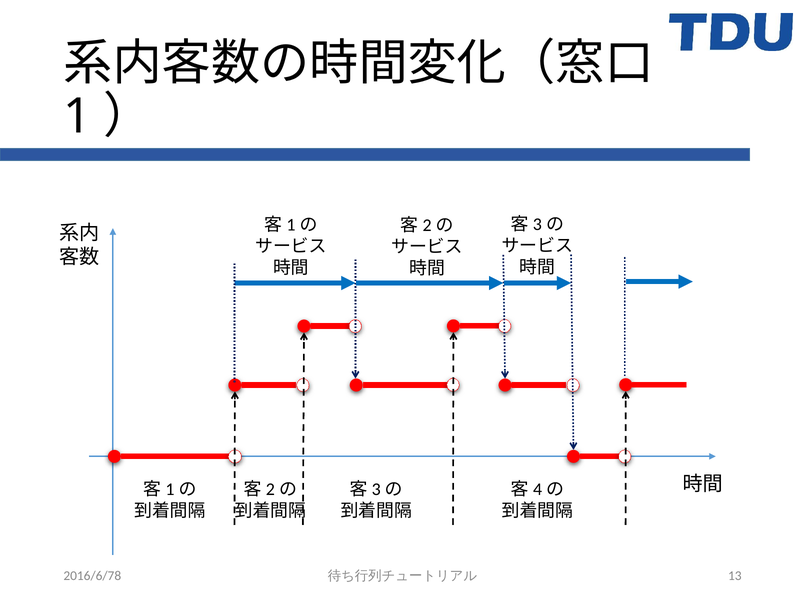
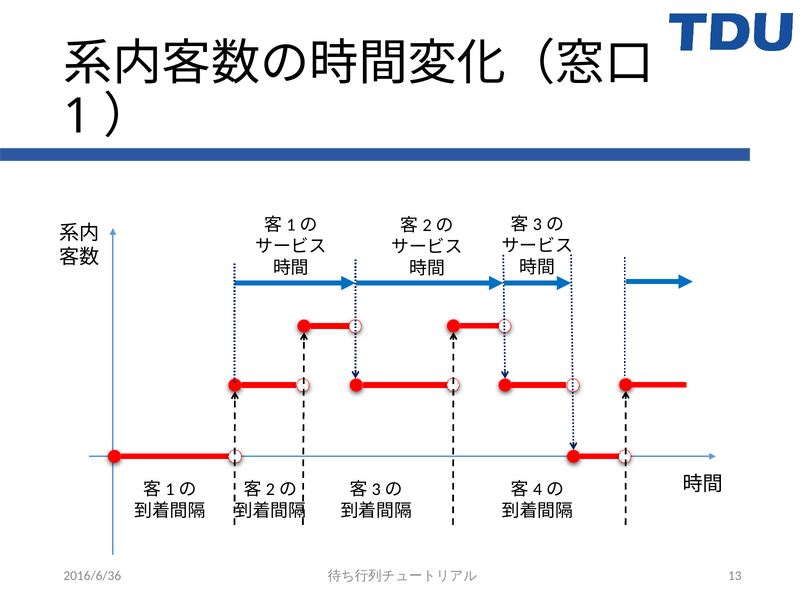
2016/6/78: 2016/6/78 -> 2016/6/36 (92, 577)
